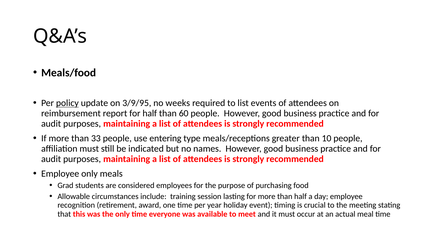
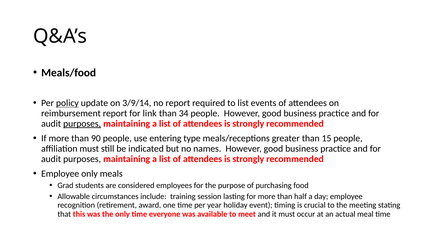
3/9/95: 3/9/95 -> 3/9/14 (137, 103)
no weeks: weeks -> report (178, 103)
for half: half -> link (150, 113)
60: 60 -> 34 (184, 113)
purposes underline: none -> present (82, 124)
33: 33 -> 90 (96, 138)
10: 10 -> 15 (327, 138)
